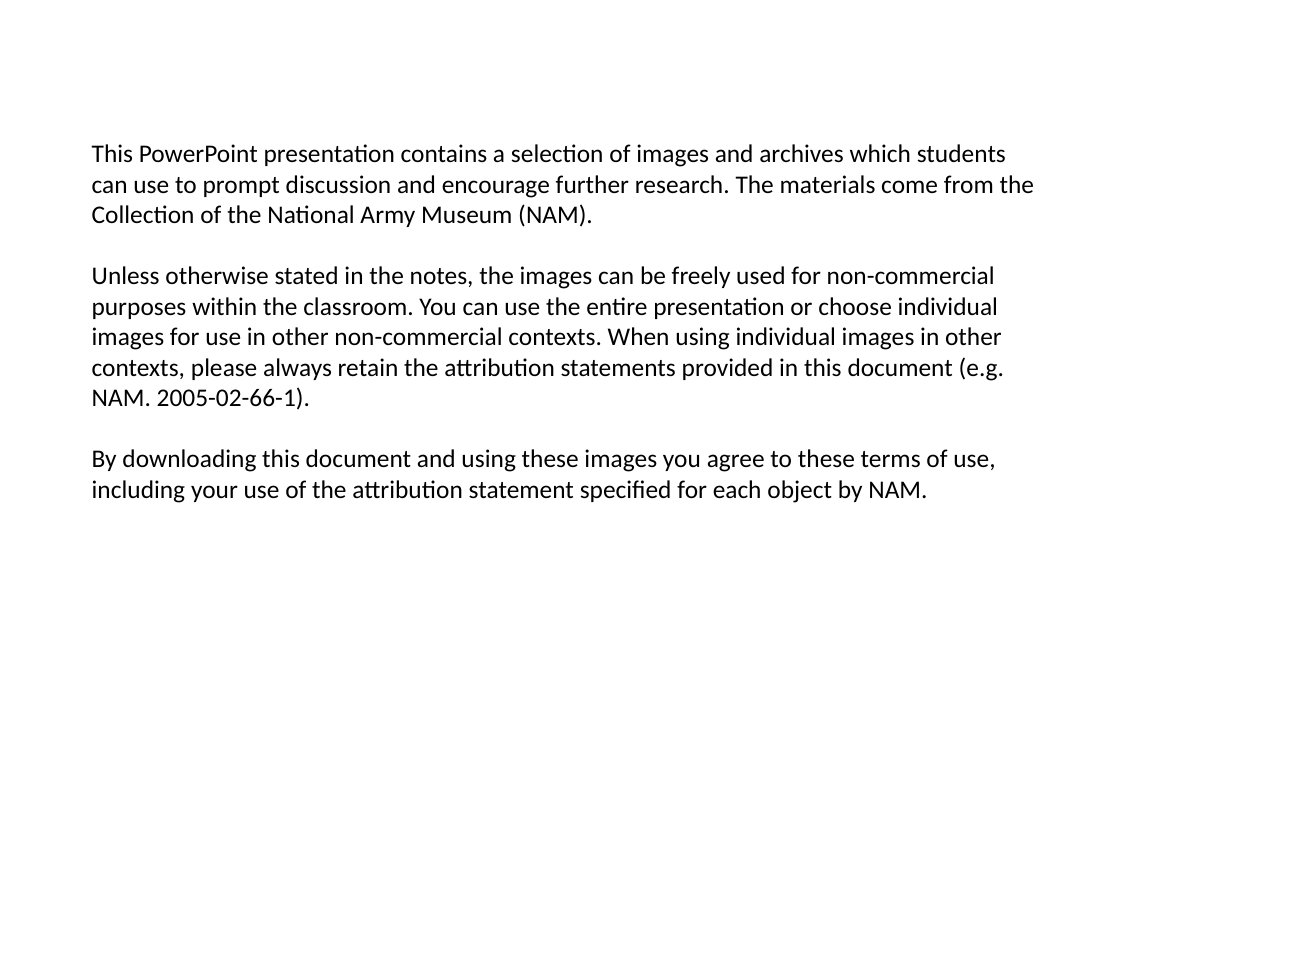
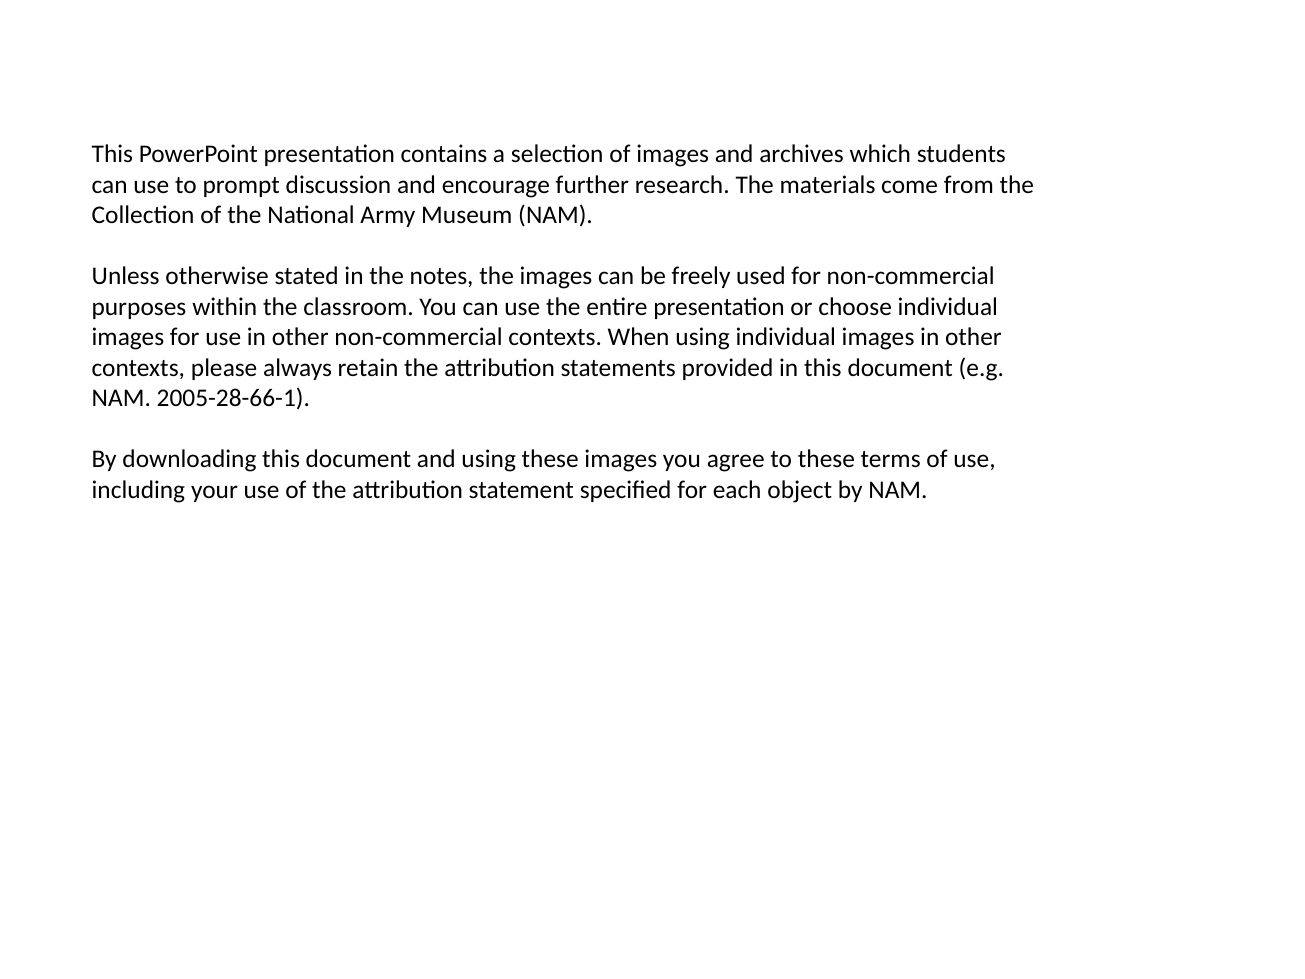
2005-02-66-1: 2005-02-66-1 -> 2005-28-66-1 (233, 398)
